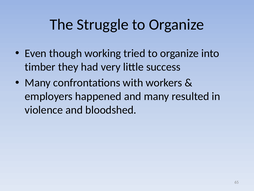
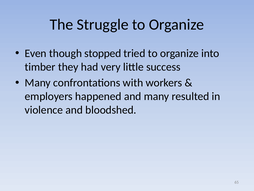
working: working -> stopped (103, 53)
